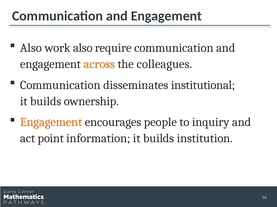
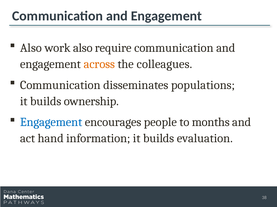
institutional: institutional -> populations (203, 85)
Engagement colour: orange -> blue (51, 123)
inquiry: inquiry -> months (211, 123)
point: point -> hand (51, 139)
institution: institution -> evaluation (205, 139)
